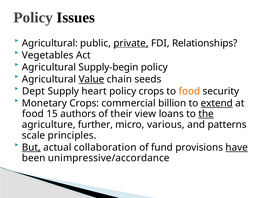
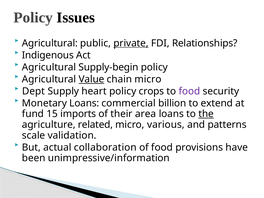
Vegetables: Vegetables -> Indigenous (48, 55)
chain seeds: seeds -> micro (148, 79)
food colour: orange -> purple (189, 91)
Monetary Crops: Crops -> Loans (84, 103)
extend underline: present -> none (217, 103)
food: food -> fund (33, 114)
authors: authors -> imports (78, 114)
view: view -> area (146, 114)
further: further -> related (95, 125)
principles: principles -> validation (72, 135)
But underline: present -> none (31, 147)
of fund: fund -> food (162, 147)
have underline: present -> none (237, 147)
unimpressive/accordance: unimpressive/accordance -> unimpressive/information (109, 158)
